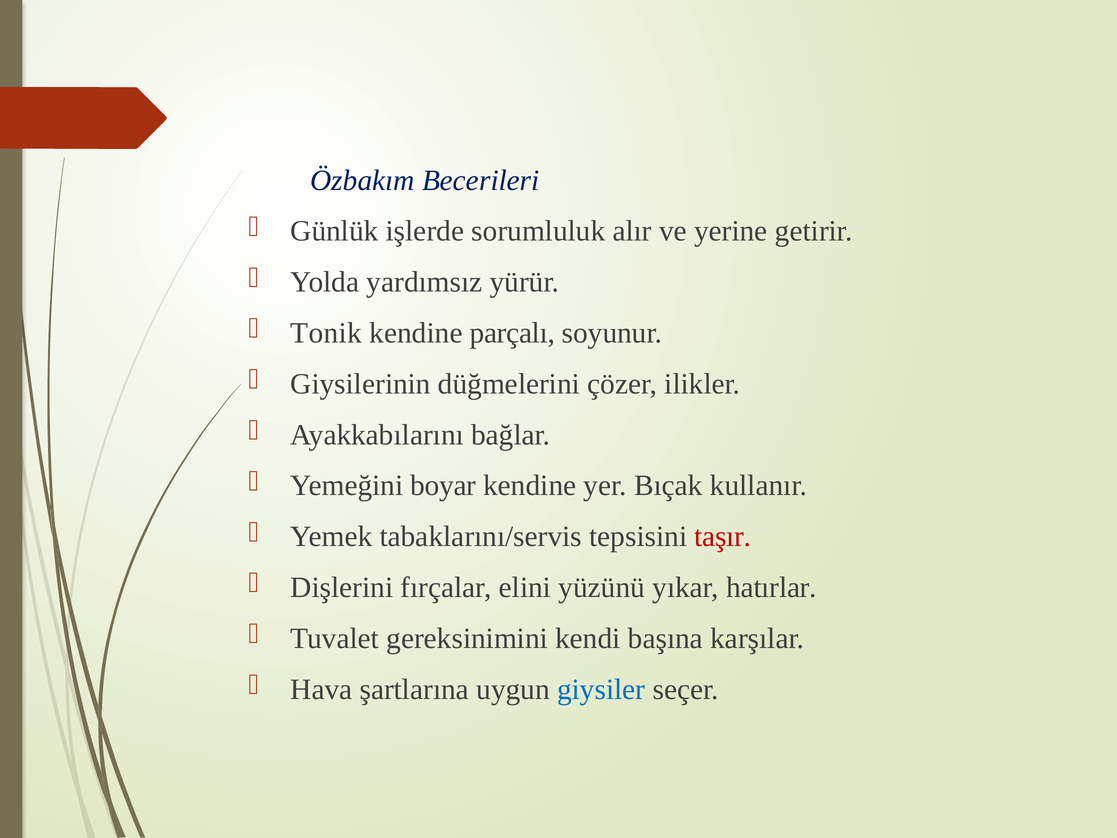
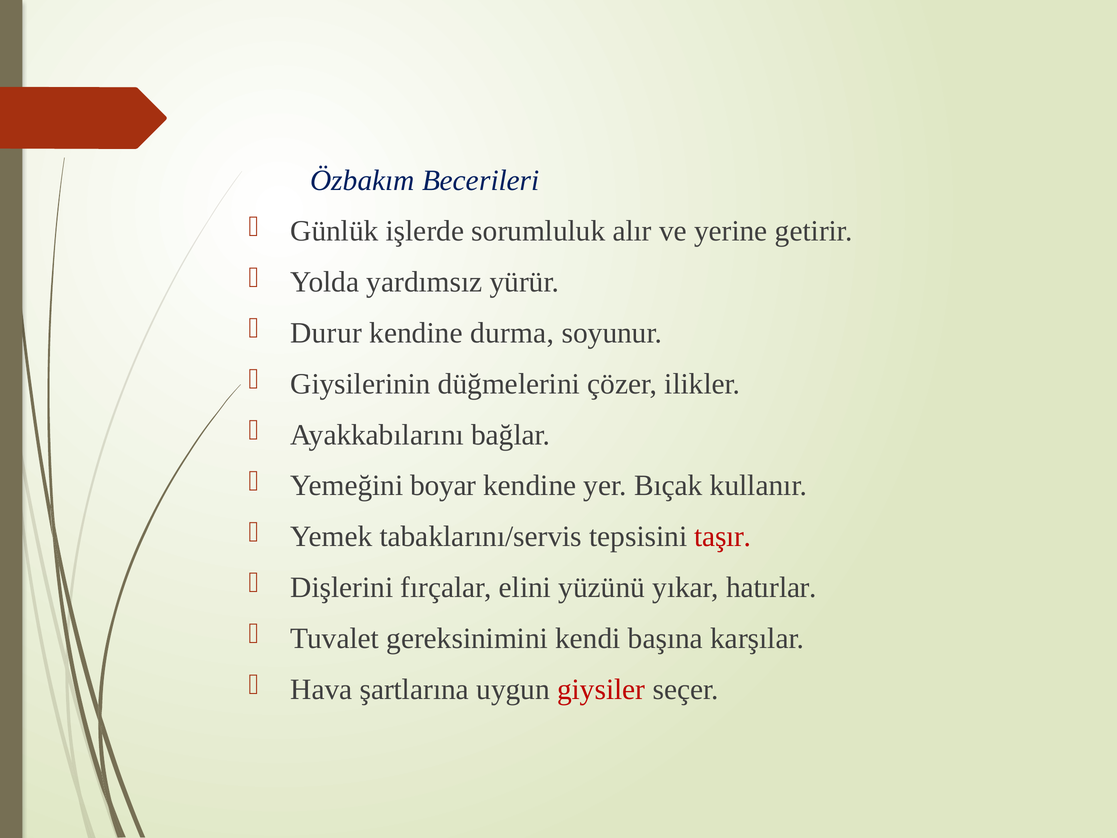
Tonik: Tonik -> Durur (326, 333)
parçalı: parçalı -> durma (512, 333)
giysiler colour: blue -> red (601, 689)
